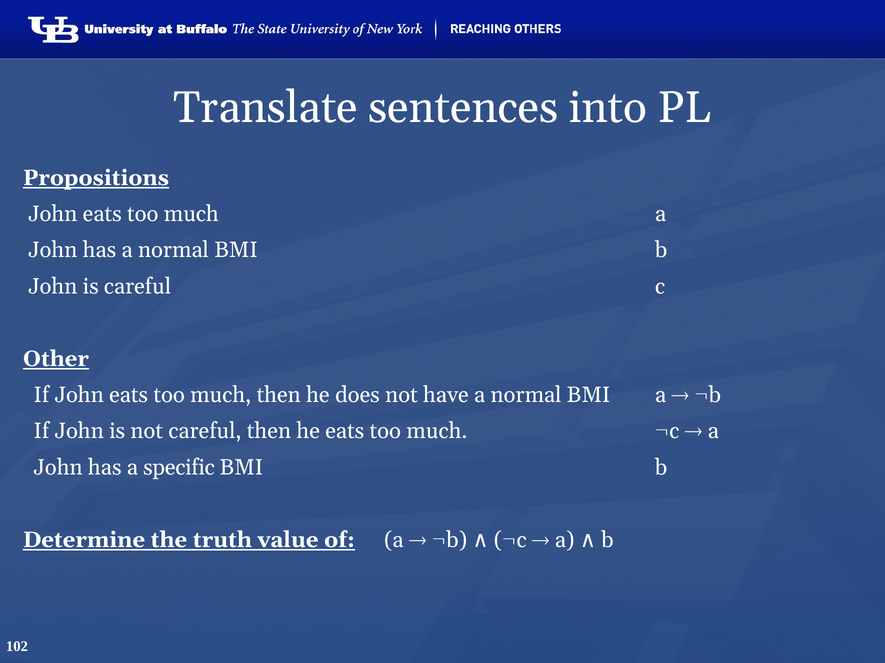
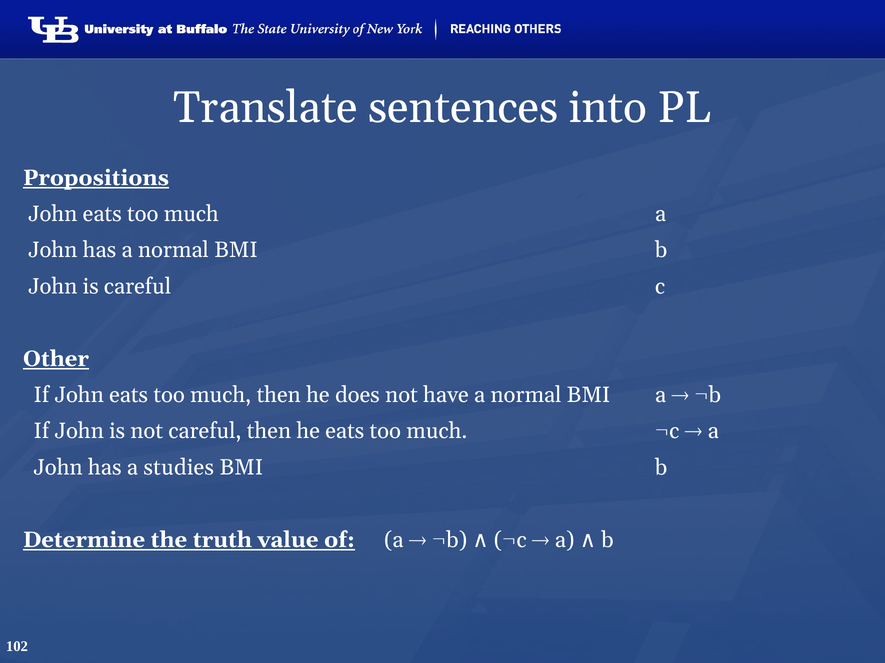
specific: specific -> studies (179, 468)
